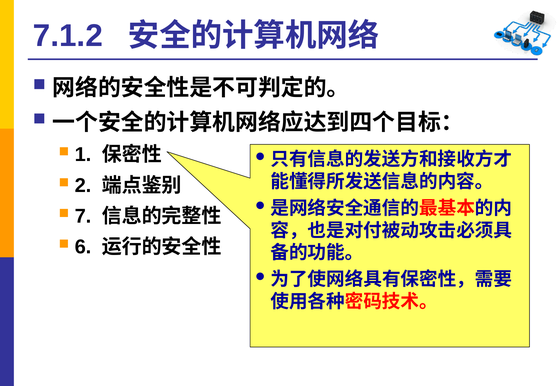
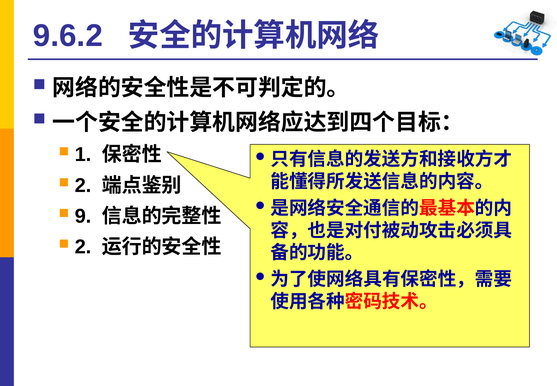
7.1.2: 7.1.2 -> 9.6.2 (68, 36)
7: 7 -> 9 (83, 216)
6: 6 -> 2 (83, 247)
